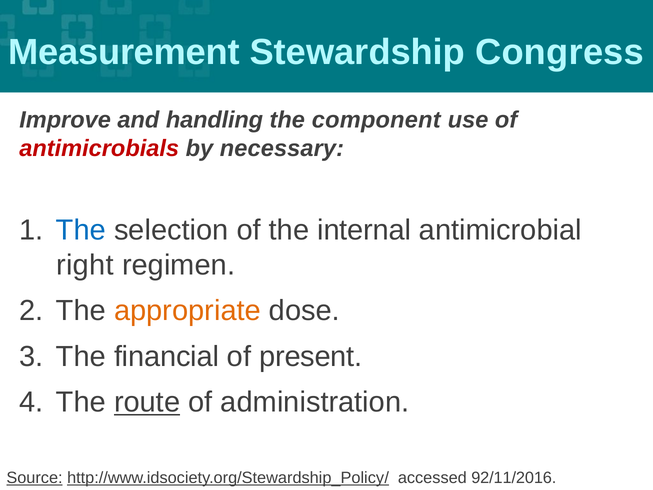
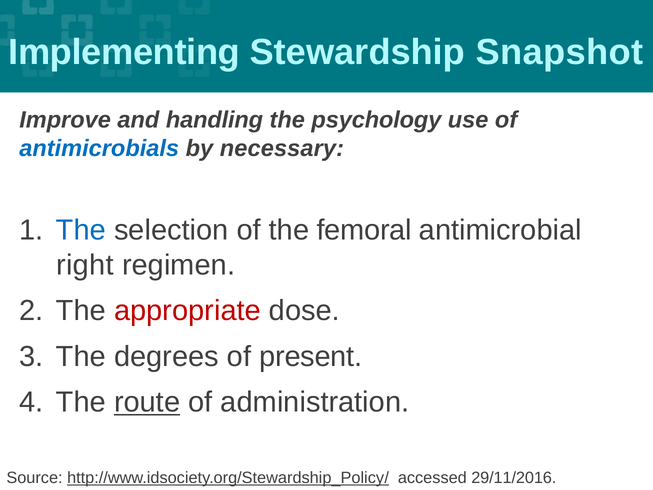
Measurement: Measurement -> Implementing (124, 52)
Congress: Congress -> Snapshot (560, 52)
component: component -> psychology (376, 120)
antimicrobials colour: red -> blue (99, 148)
internal: internal -> femoral (364, 230)
appropriate colour: orange -> red (187, 311)
financial: financial -> degrees (166, 356)
Source underline: present -> none (35, 477)
92/11/2016: 92/11/2016 -> 29/11/2016 (514, 477)
